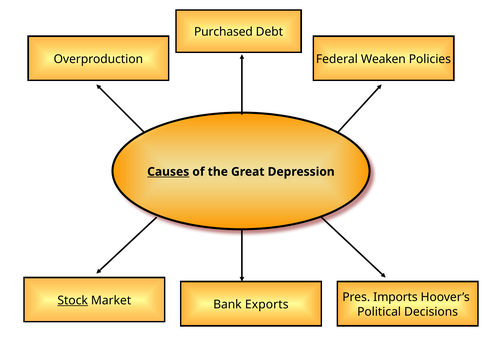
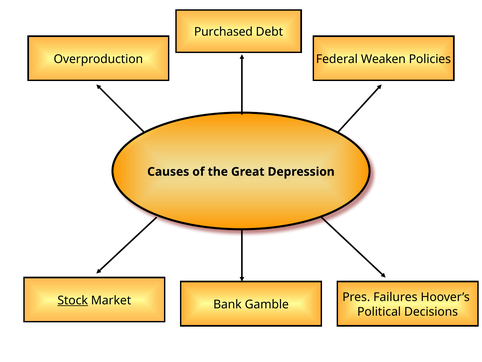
Causes underline: present -> none (168, 172)
Imports: Imports -> Failures (395, 297)
Exports: Exports -> Gamble (267, 304)
